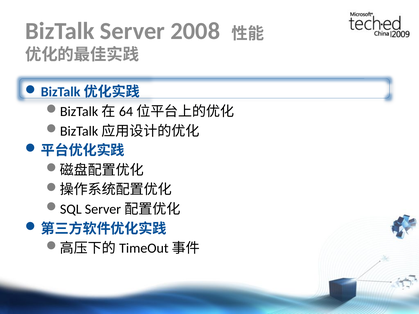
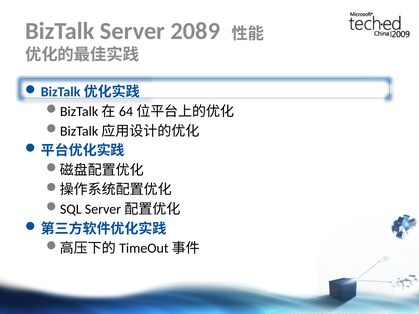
2008: 2008 -> 2089 (195, 31)
